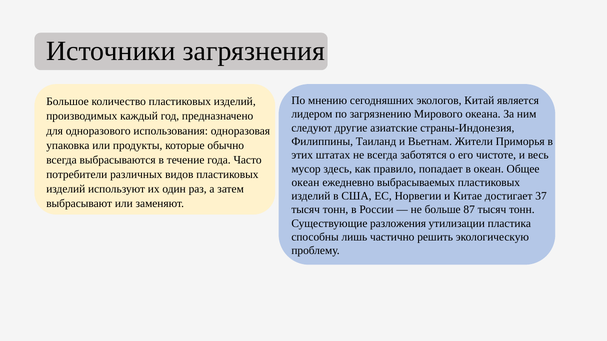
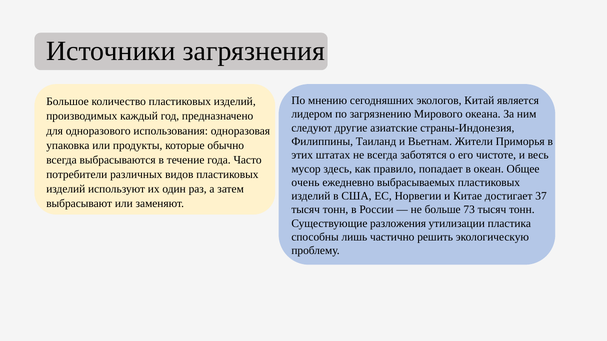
океан: океан -> очень (305, 183)
87: 87 -> 73 (469, 210)
